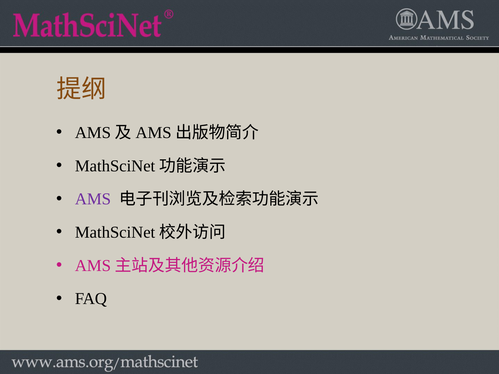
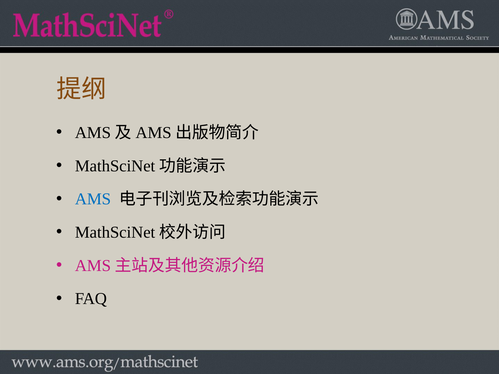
AMS colour: purple -> blue (93, 199)
